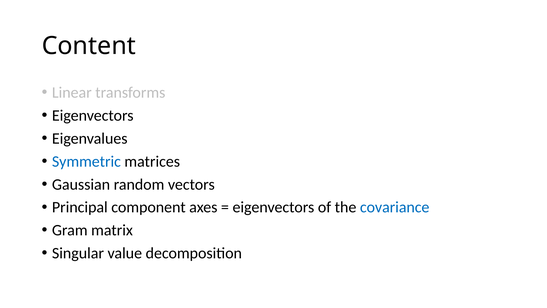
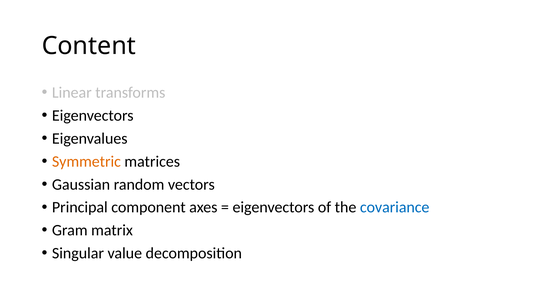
Symmetric colour: blue -> orange (86, 161)
